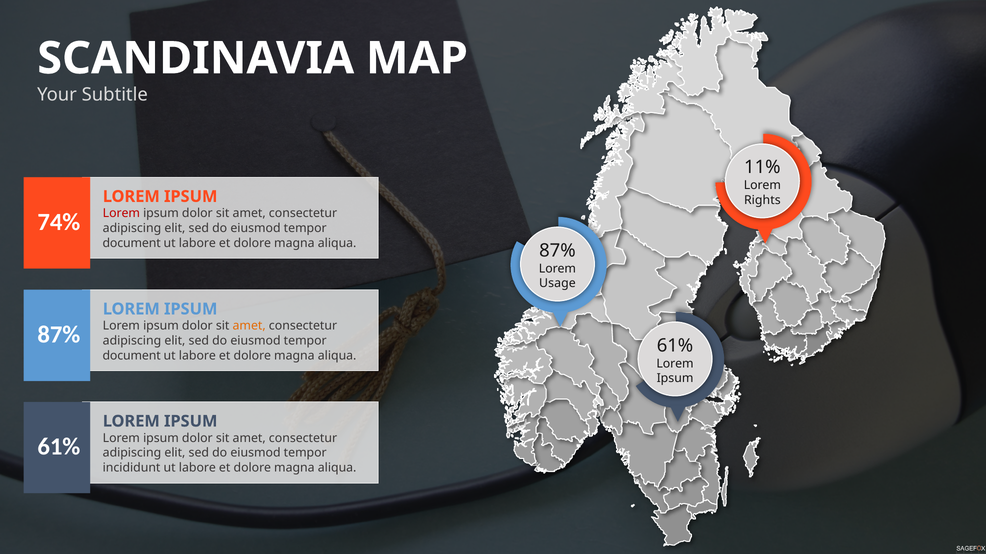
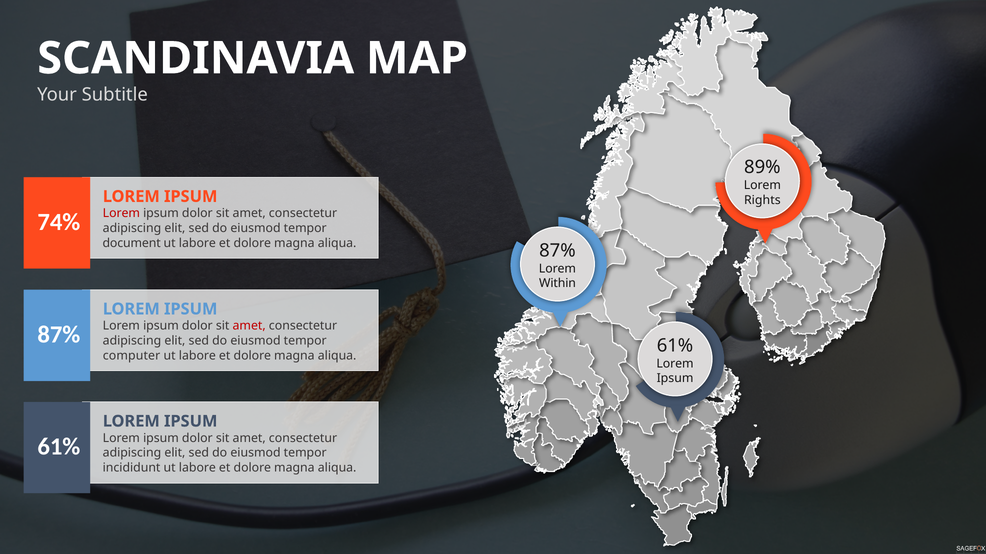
11%: 11% -> 89% (762, 168)
Usage: Usage -> Within (558, 284)
amet colour: orange -> red (249, 326)
document: document -> computer (132, 356)
